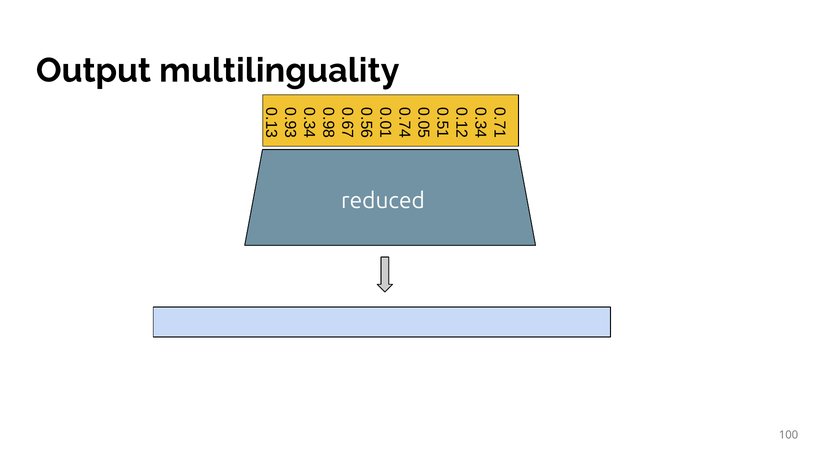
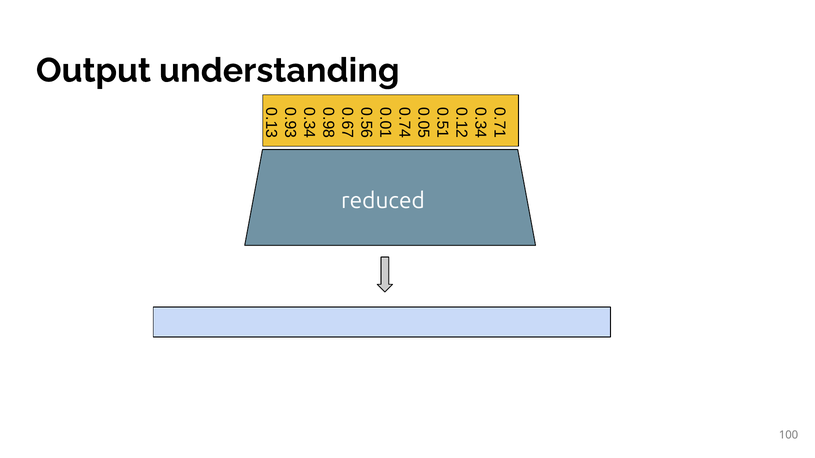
multilinguality: multilinguality -> understanding (279, 71)
